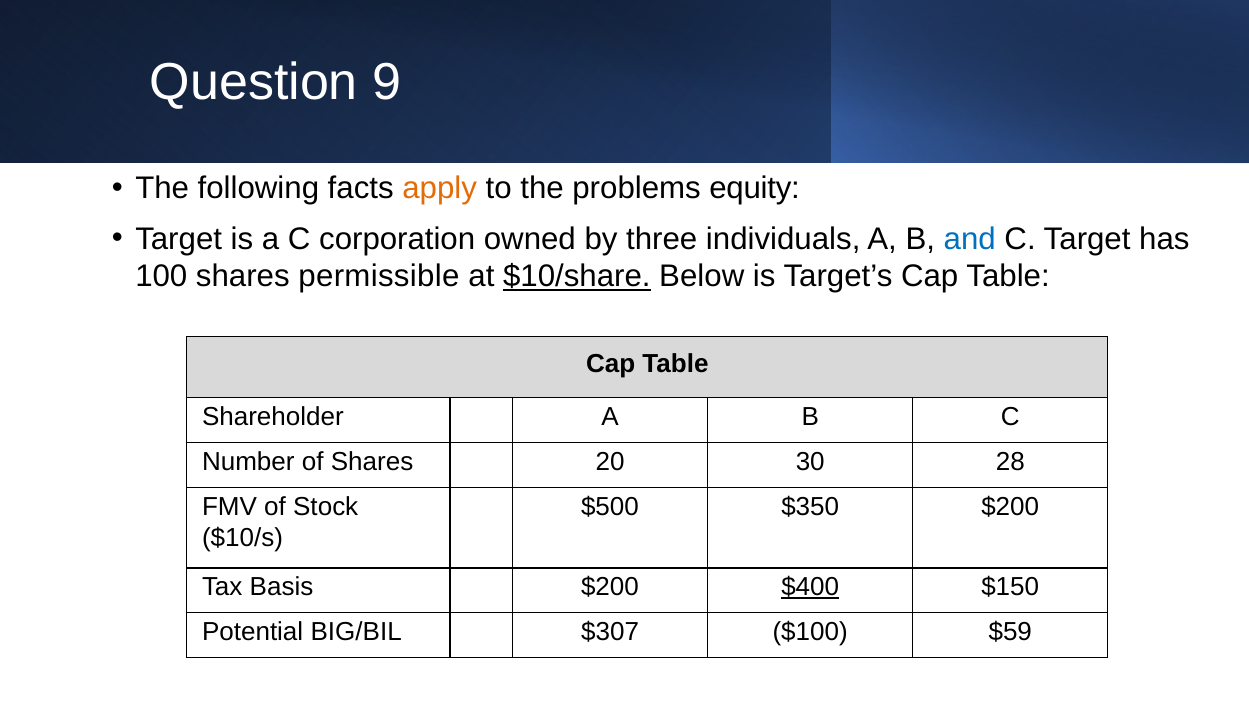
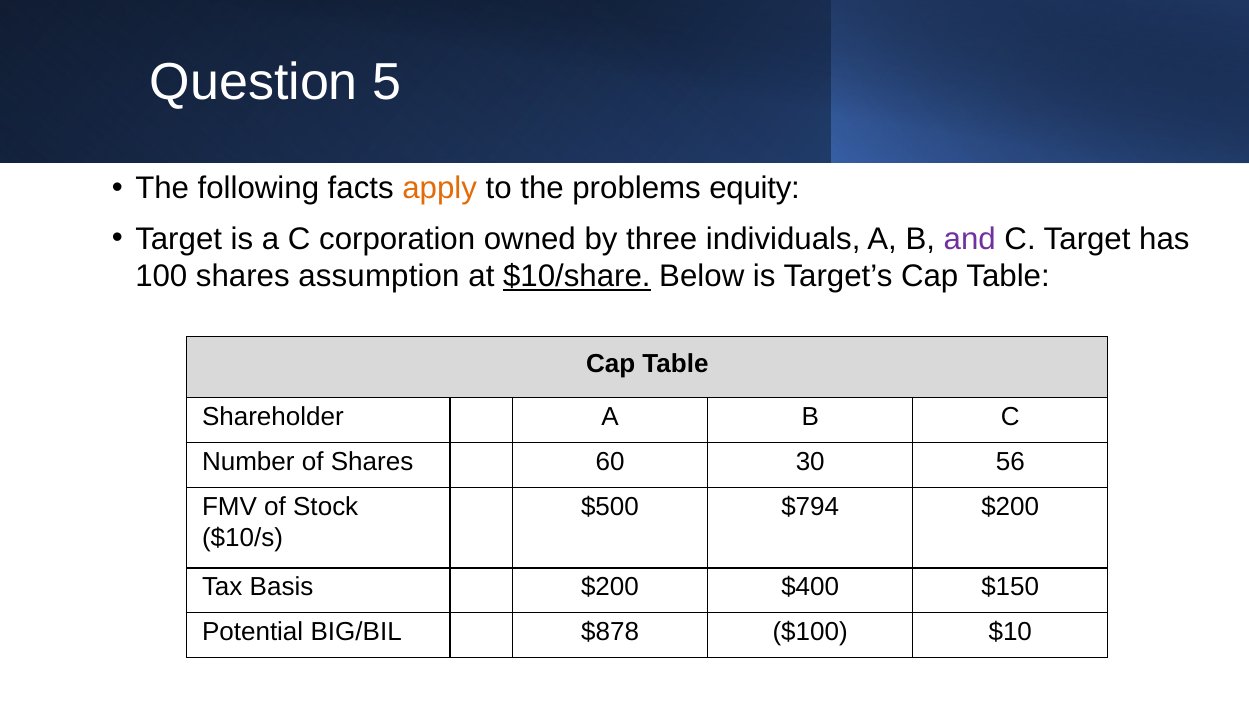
9: 9 -> 5 (387, 83)
and colour: blue -> purple (970, 239)
permissible: permissible -> assumption (379, 277)
20: 20 -> 60 (610, 462)
28: 28 -> 56 (1010, 462)
$350: $350 -> $794 (810, 507)
$400 underline: present -> none (810, 588)
$307: $307 -> $878 (610, 632)
$59: $59 -> $10 (1010, 632)
